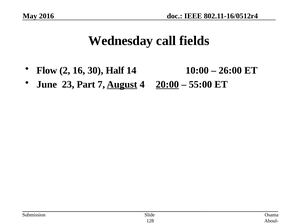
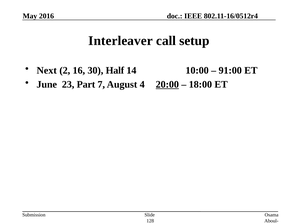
Wednesday: Wednesday -> Interleaver (121, 41)
fields: fields -> setup (194, 41)
Flow: Flow -> Next (47, 70)
26:00: 26:00 -> 91:00 (230, 70)
August underline: present -> none (122, 84)
55:00: 55:00 -> 18:00 (200, 84)
